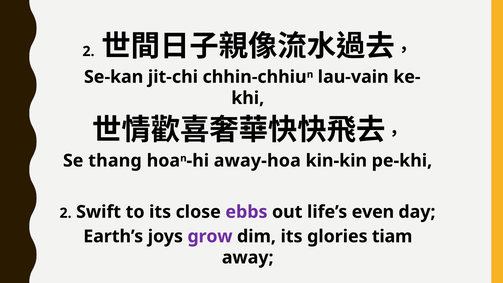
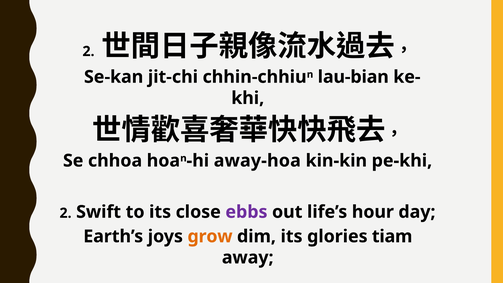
lau-vain: lau-vain -> lau-bian (353, 77)
thang: thang -> chhoa (115, 161)
even: even -> hour (373, 212)
grow colour: purple -> orange (210, 236)
